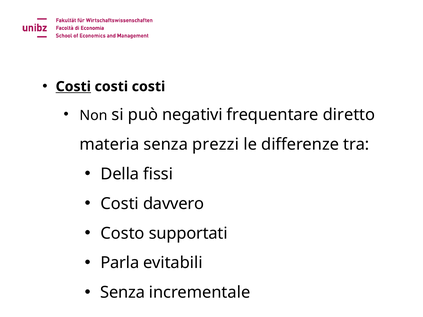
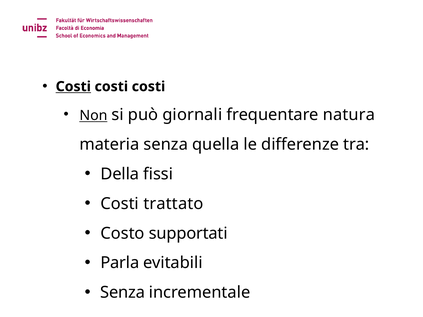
Non underline: none -> present (93, 116)
negativi: negativi -> giornali (192, 115)
diretto: diretto -> natura (349, 115)
prezzi: prezzi -> quella (216, 145)
davvero: davvero -> trattato (173, 204)
